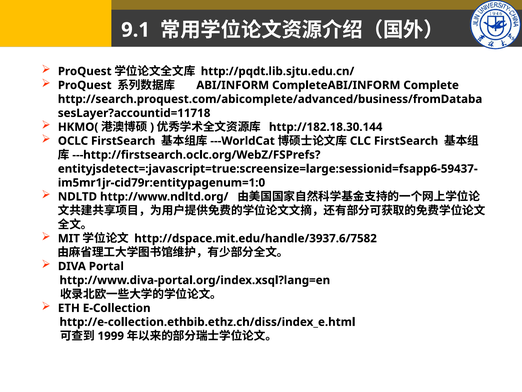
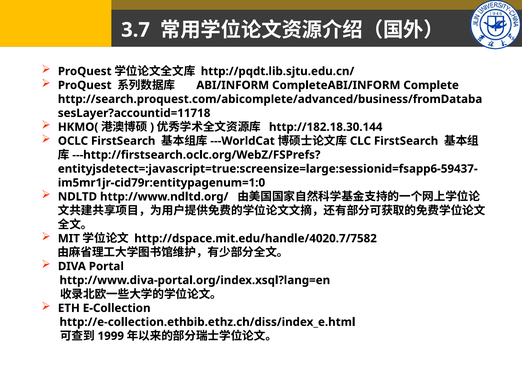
9.1: 9.1 -> 3.7 (136, 30)
http://dspace.mit.edu/handle/3937.6/7582: http://dspace.mit.edu/handle/3937.6/7582 -> http://dspace.mit.edu/handle/4020.7/7582 (256, 238)
